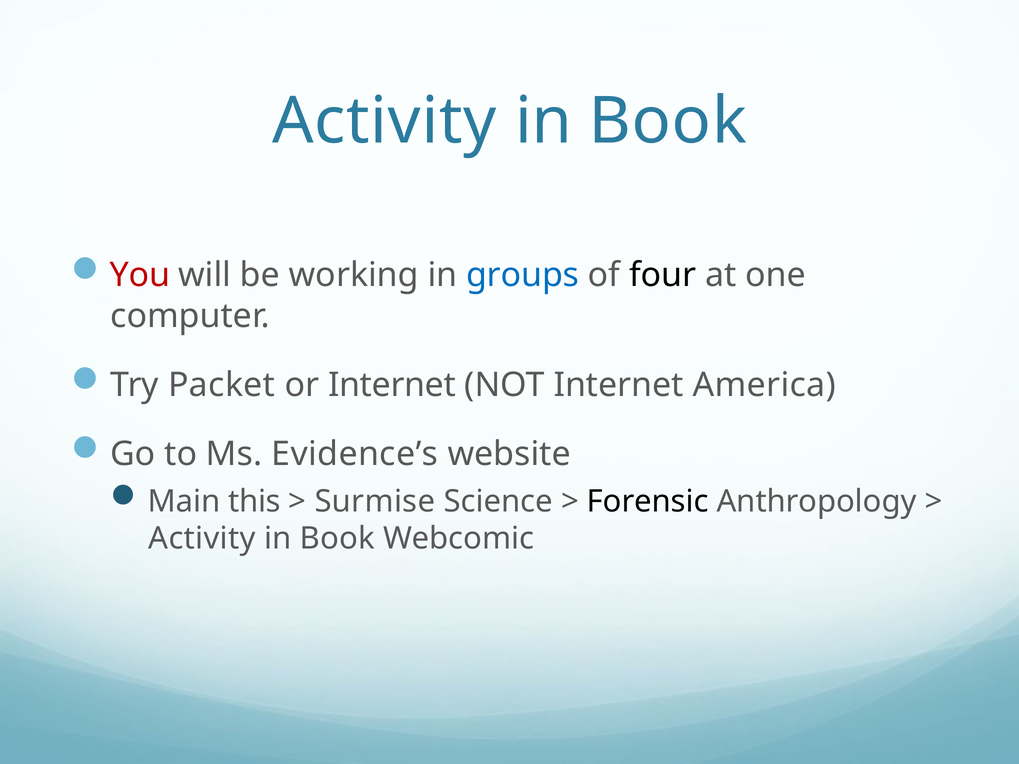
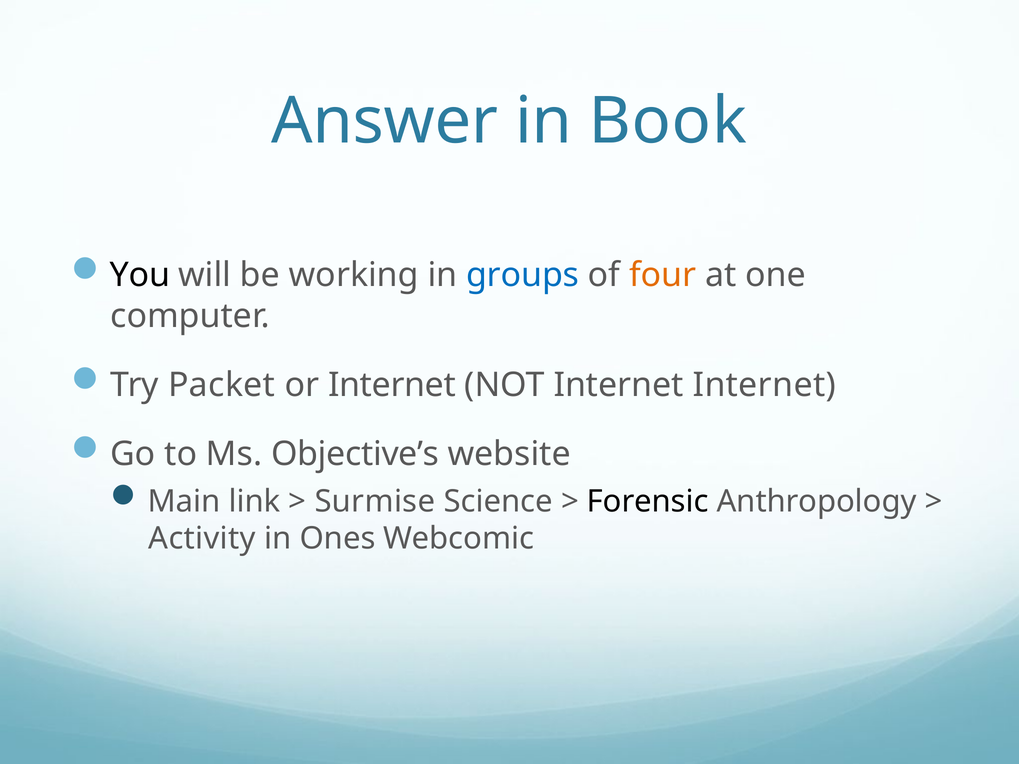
Activity: Activity -> Answer (385, 121)
You colour: red -> black (140, 275)
four colour: black -> orange (663, 275)
Internet America: America -> Internet (764, 385)
Evidence’s: Evidence’s -> Objective’s (355, 454)
this: this -> link (254, 502)
Book: Book -> Ones (338, 539)
